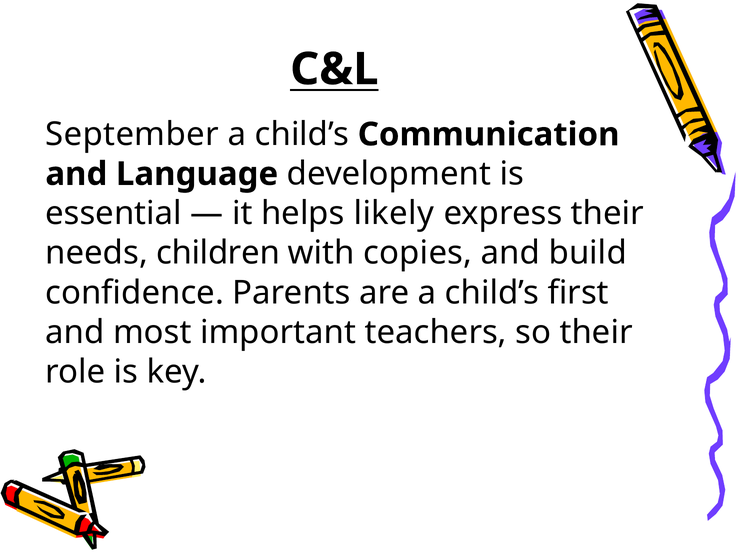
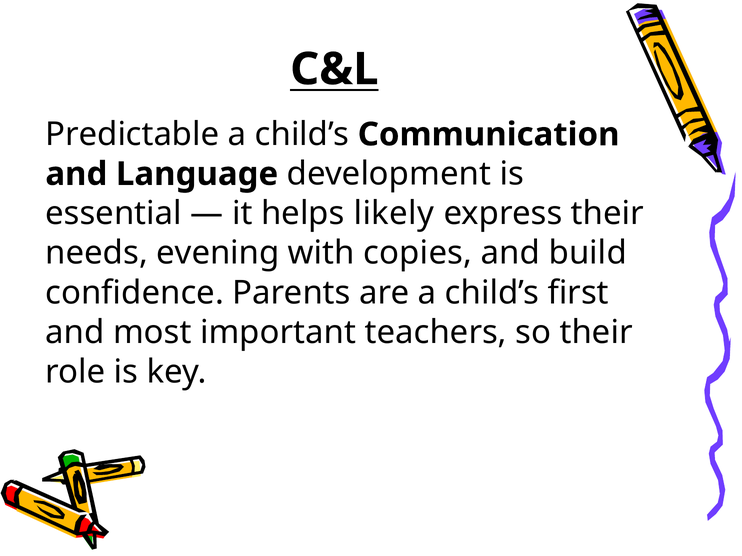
September: September -> Predictable (132, 135)
children: children -> evening (218, 253)
